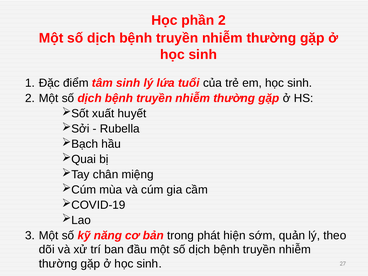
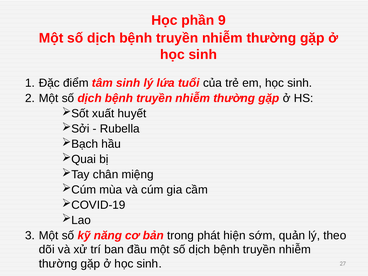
phần 2: 2 -> 9 (222, 20)
